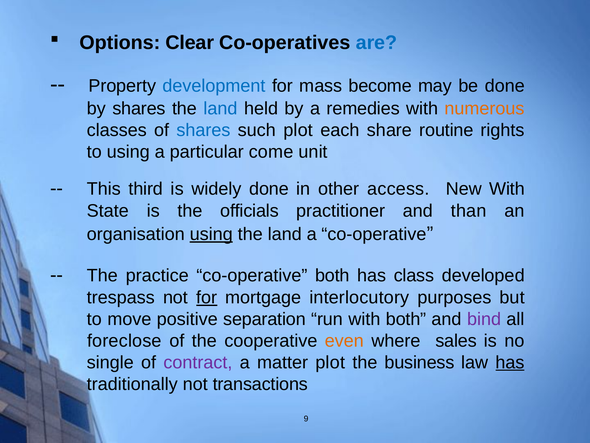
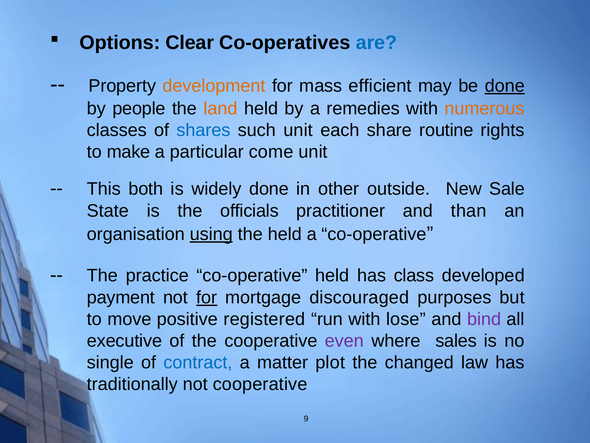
development colour: blue -> orange (214, 86)
become: become -> efficient (380, 86)
done underline: none -> present (505, 86)
by shares: shares -> people (139, 108)
land colour: blue -> orange (221, 108)
such plot: plot -> unit (298, 130)
to using: using -> make (128, 152)
third: third -> both (146, 189)
access: access -> outside (399, 189)
New With: With -> Sale (507, 189)
land: land -> held (285, 234)
co-operative both: both -> held (332, 275)
trespass: trespass -> payment (121, 297)
interlocutory: interlocutory -> discouraged (359, 297)
separation: separation -> registered (264, 319)
with both: both -> lose (406, 319)
foreclose: foreclose -> executive (124, 340)
even colour: orange -> purple (344, 340)
contract colour: purple -> blue (198, 362)
business: business -> changed (419, 362)
has underline: present -> none (510, 362)
not transactions: transactions -> cooperative (260, 384)
